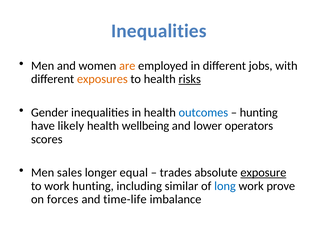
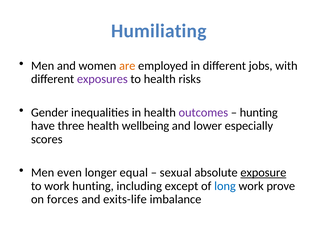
Inequalities: Inequalities -> Humiliating (159, 31)
exposures colour: orange -> purple (102, 79)
risks underline: present -> none (190, 79)
outcomes colour: blue -> purple (203, 112)
likely: likely -> three (71, 126)
operators: operators -> especially (249, 126)
sales: sales -> even (69, 172)
trades: trades -> sexual (176, 172)
similar: similar -> except (182, 186)
time-life: time-life -> exits-life (125, 199)
